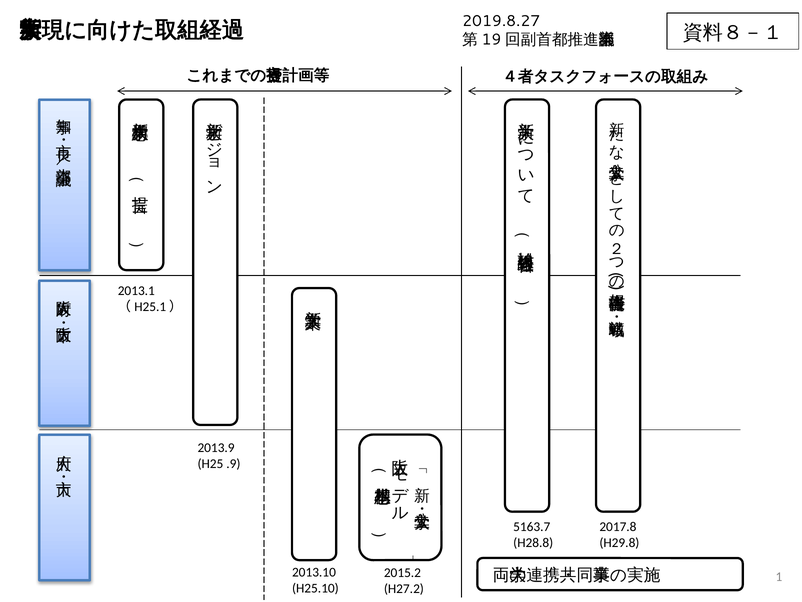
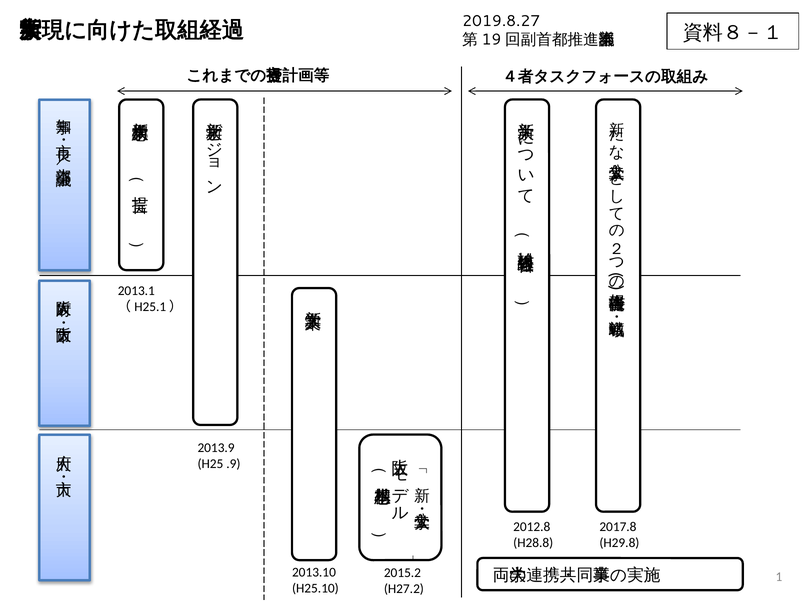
5163.7: 5163.7 -> 2012.8 (532, 526)
